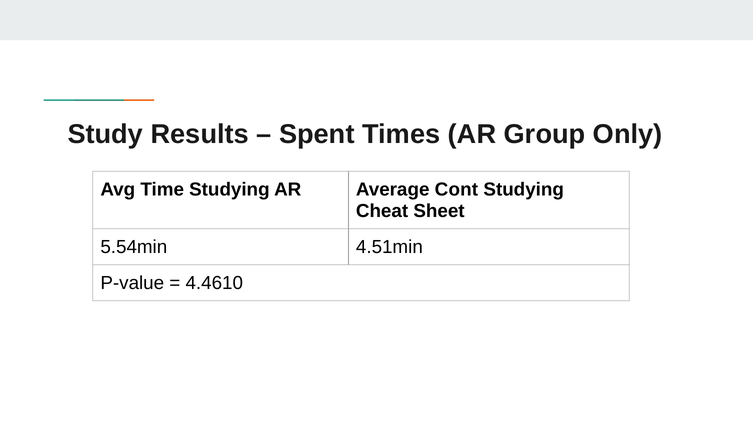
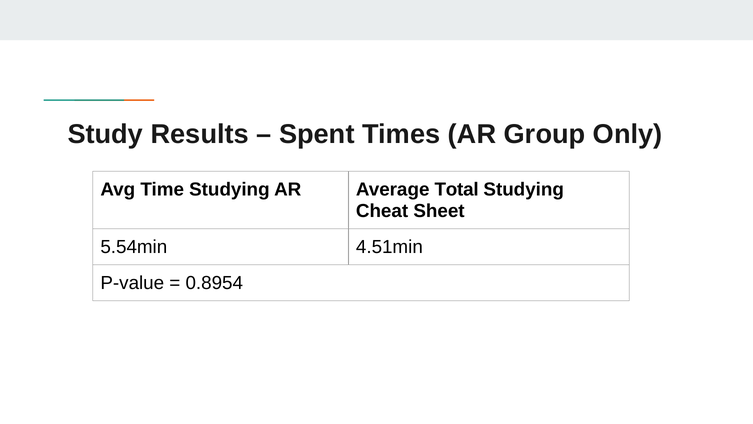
Cont: Cont -> Total (457, 190)
4.4610: 4.4610 -> 0.8954 (214, 283)
